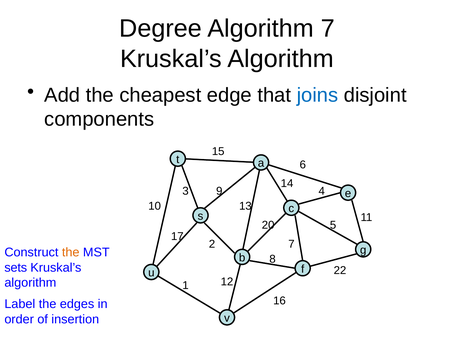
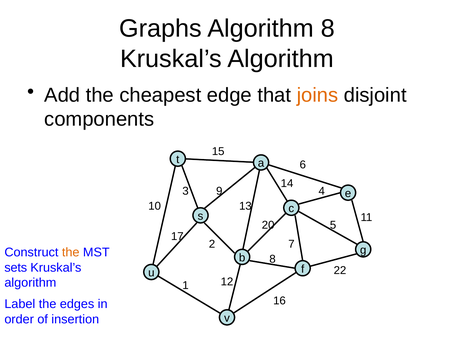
Degree: Degree -> Graphs (160, 29)
Algorithm 7: 7 -> 8 (328, 29)
joins colour: blue -> orange (317, 95)
